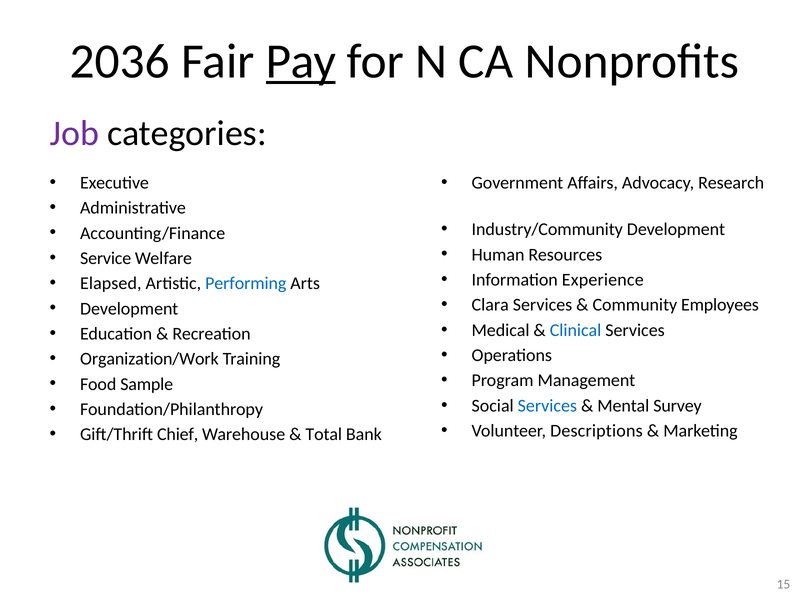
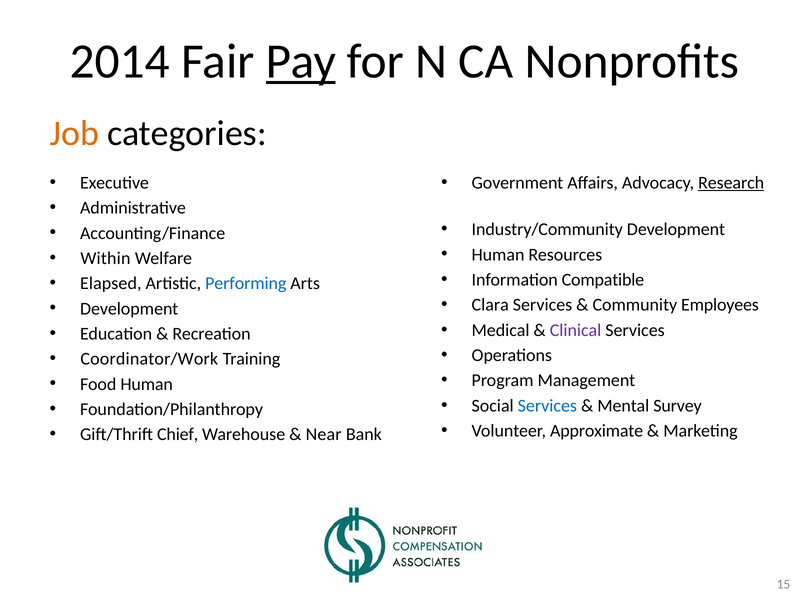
2036: 2036 -> 2014 (120, 61)
Job colour: purple -> orange (74, 134)
Research underline: none -> present (731, 183)
Service: Service -> Within (105, 258)
Experience: Experience -> Compatible (603, 280)
Clinical colour: blue -> purple (576, 330)
Organization/Work: Organization/Work -> Coordinator/Work (149, 359)
Food Sample: Sample -> Human (147, 384)
Descriptions: Descriptions -> Approximate (597, 431)
Total: Total -> Near (324, 435)
